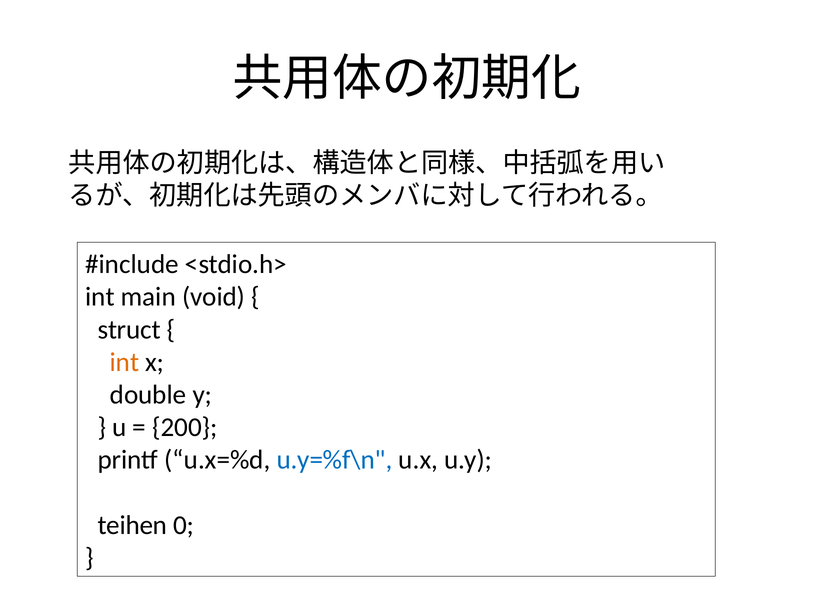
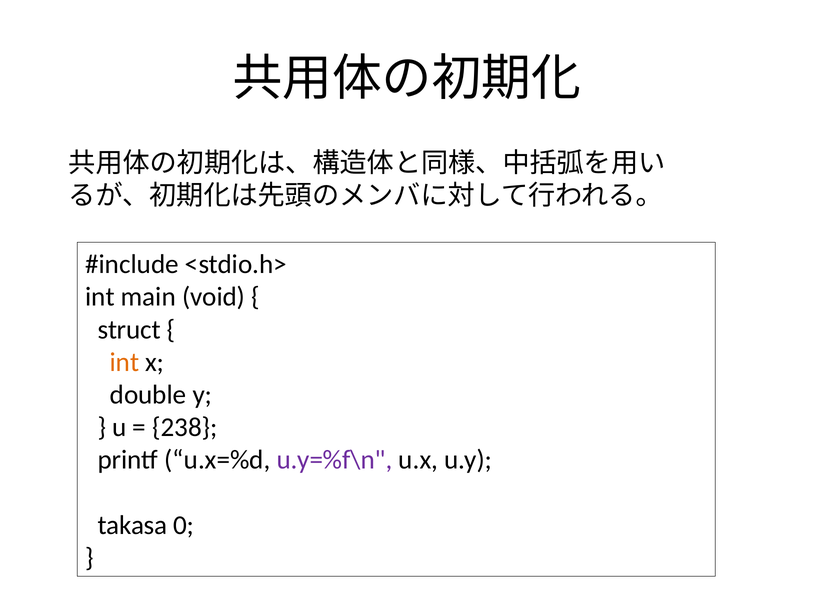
200: 200 -> 238 (185, 427)
u.y=%f\n colour: blue -> purple (335, 460)
teihen: teihen -> takasa (132, 525)
